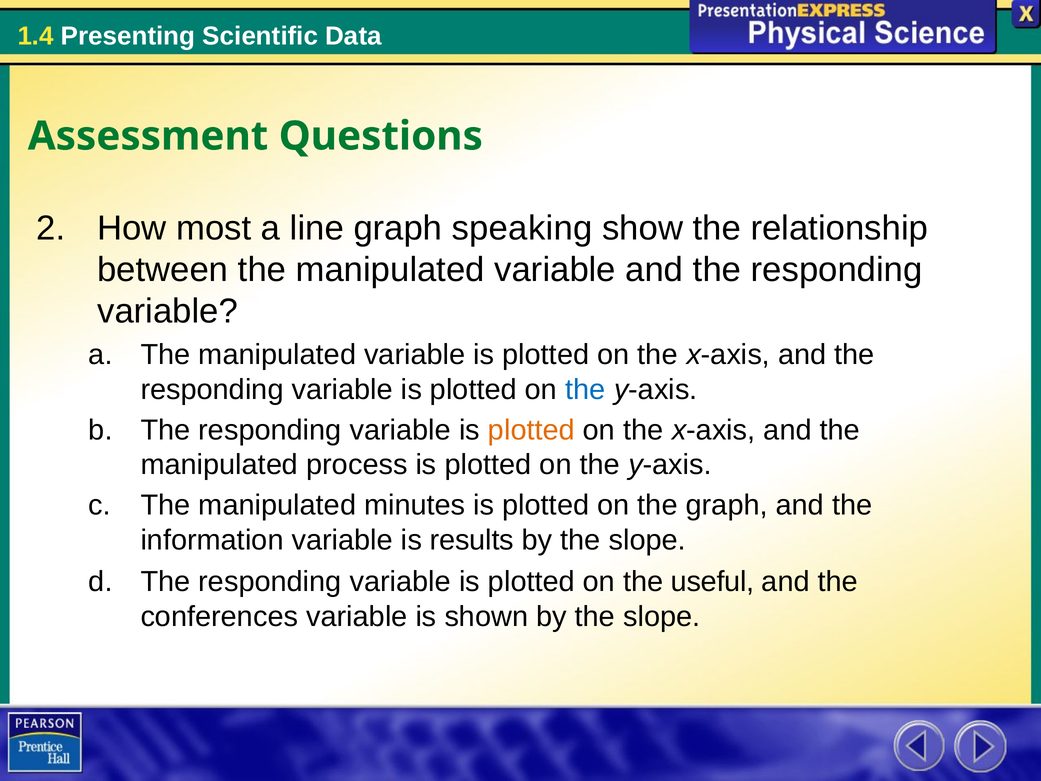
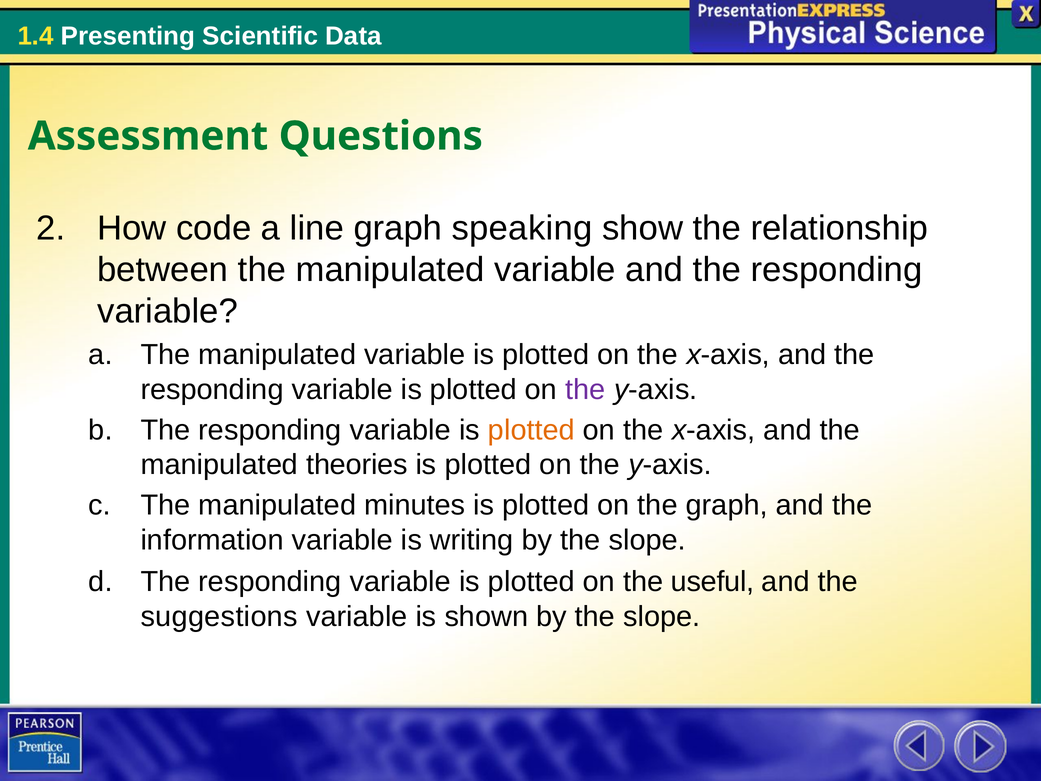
most: most -> code (214, 228)
the colour: blue -> purple (585, 390)
process: process -> theories (357, 465)
results: results -> writing (472, 540)
conferences: conferences -> suggestions (219, 616)
